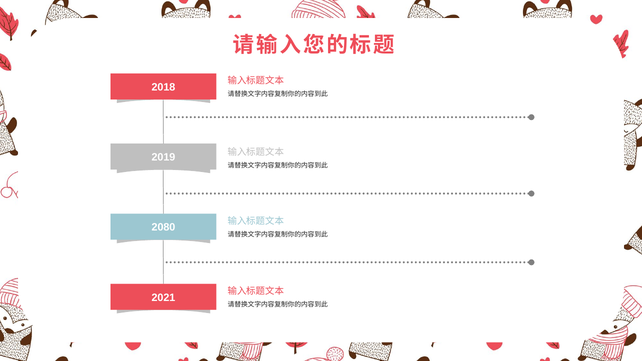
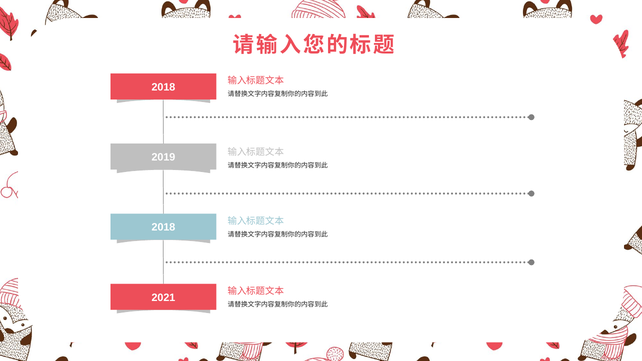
2080: 2080 -> 2018 (163, 227)
